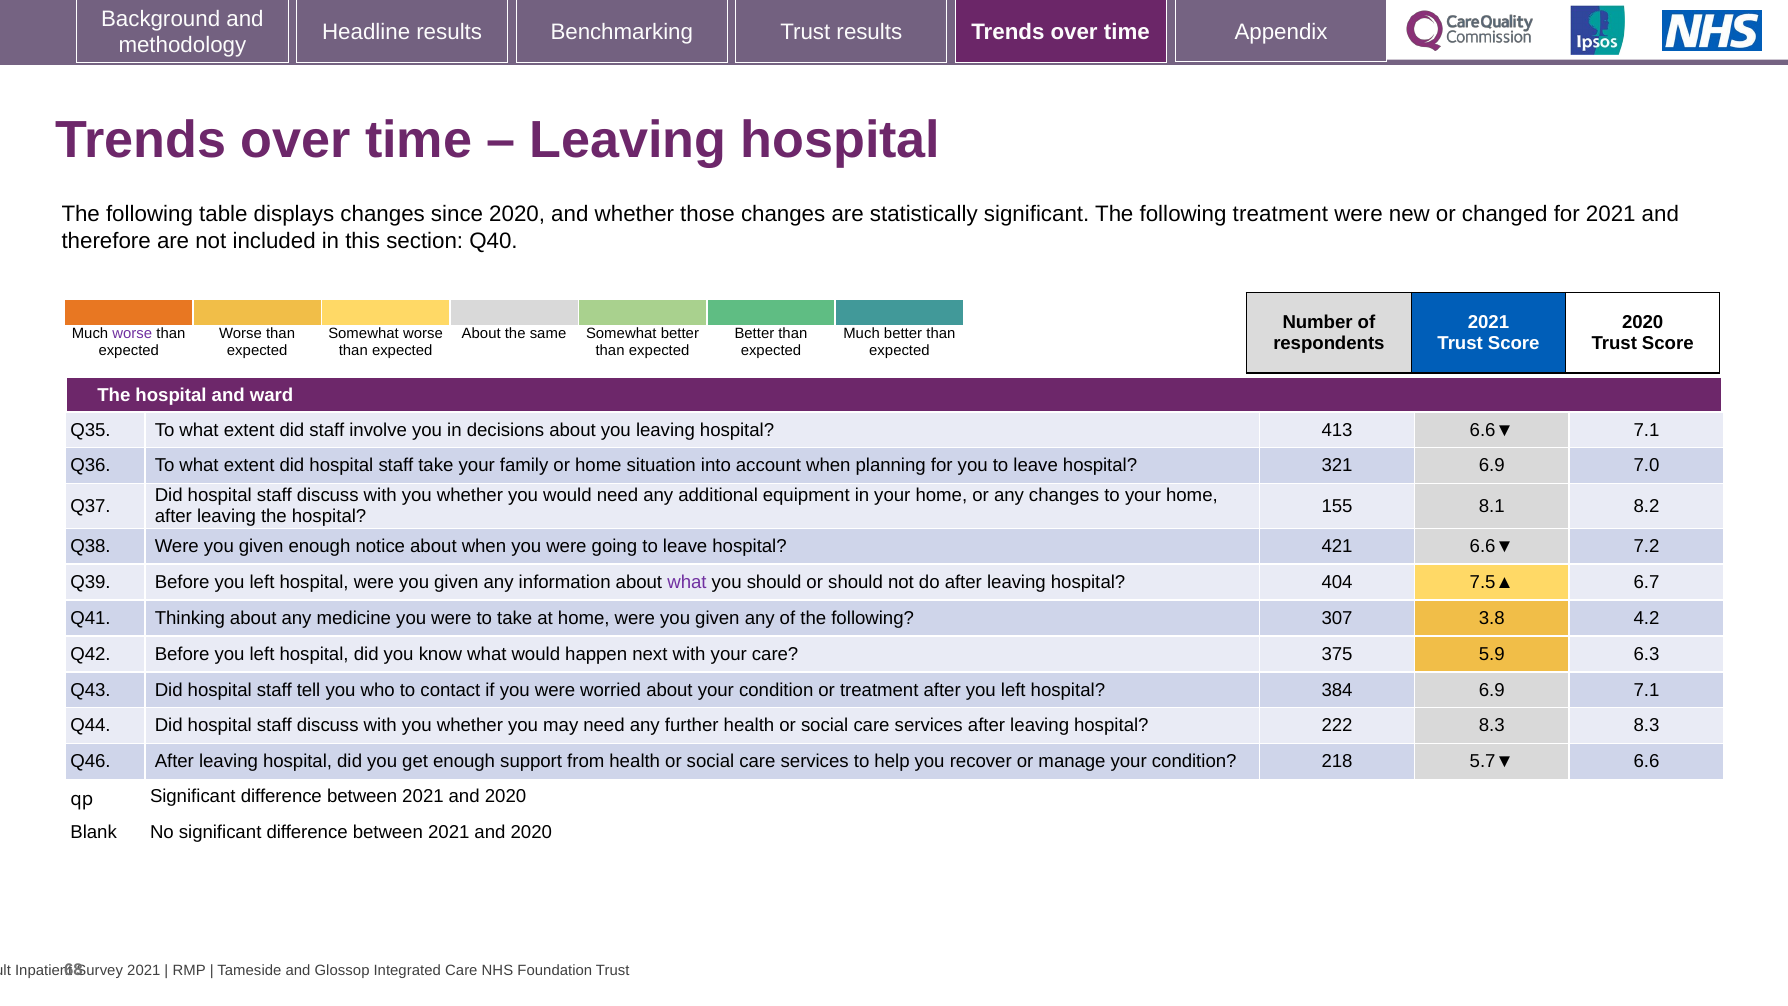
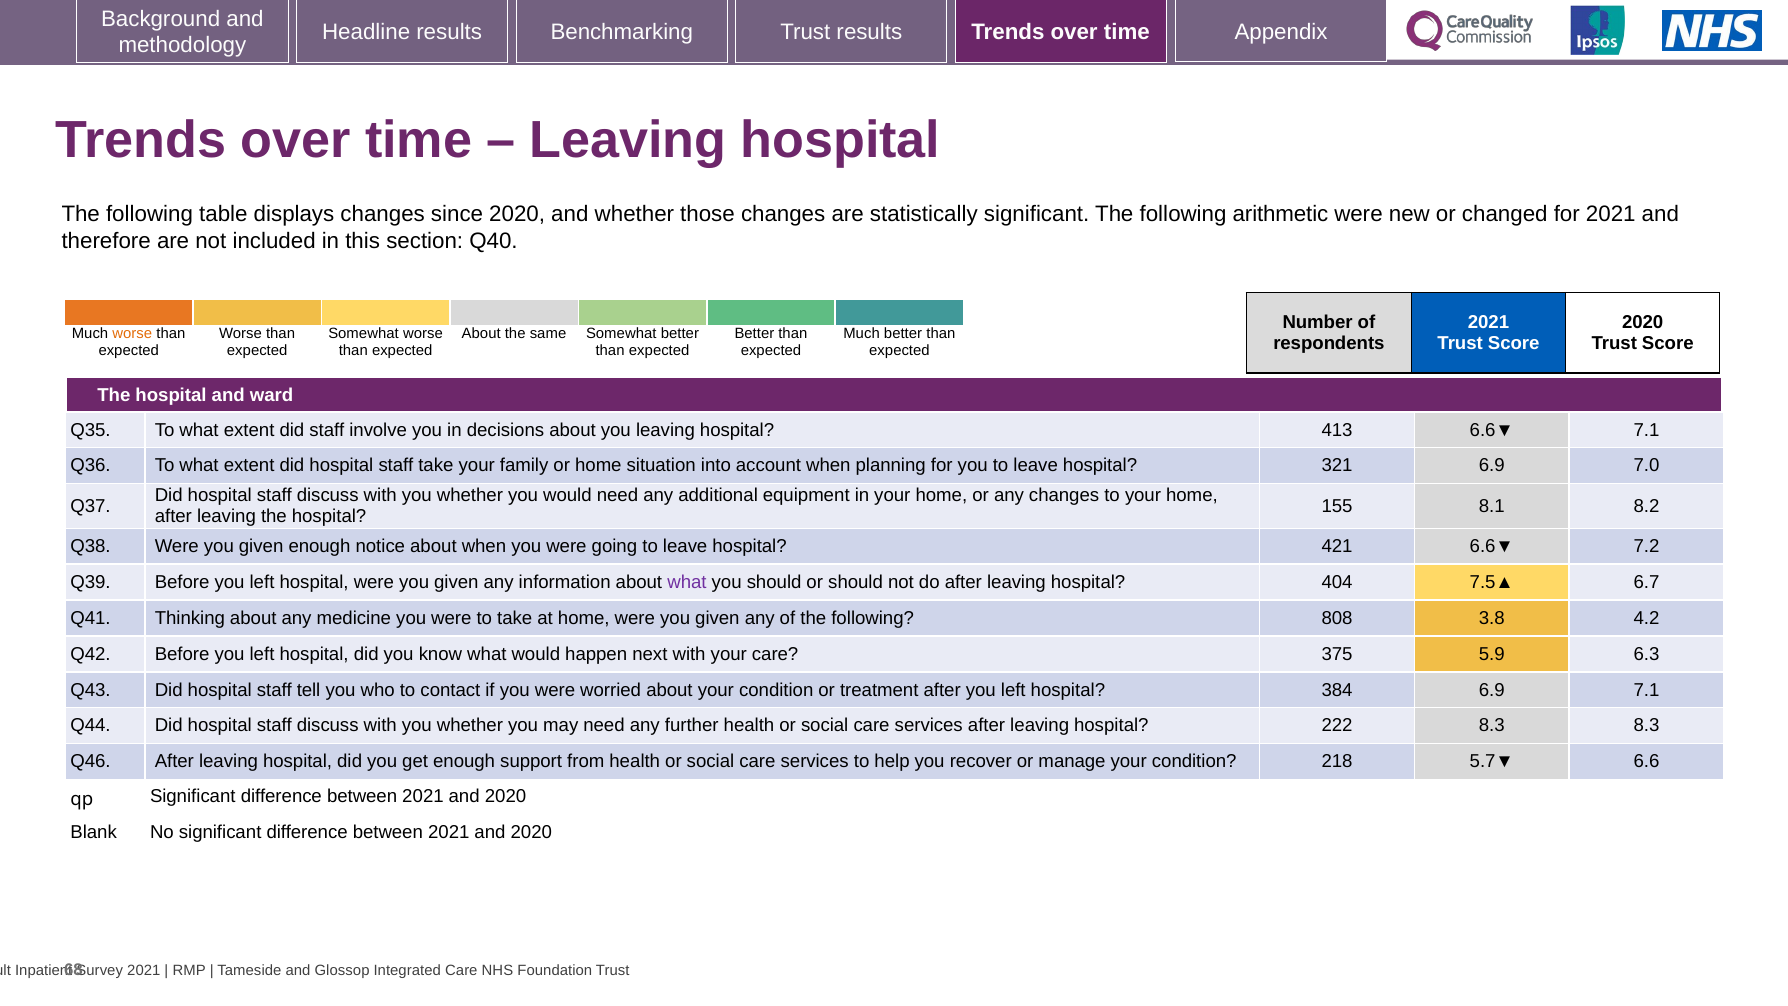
following treatment: treatment -> arithmetic (1281, 214)
worse colour: purple -> orange (132, 334)
307: 307 -> 808 (1337, 618)
